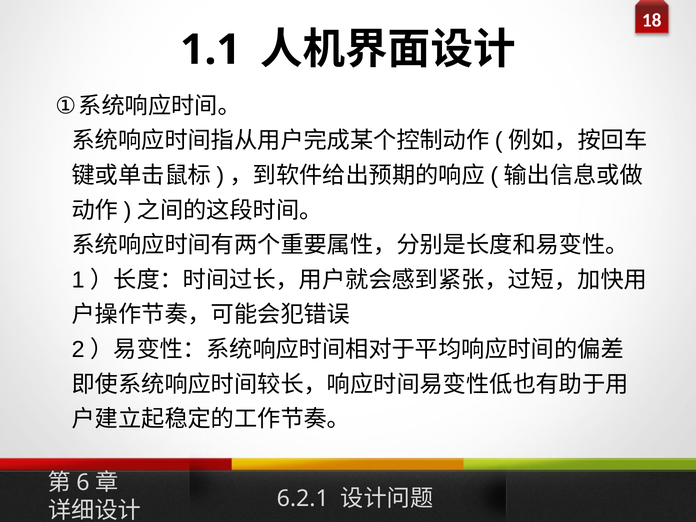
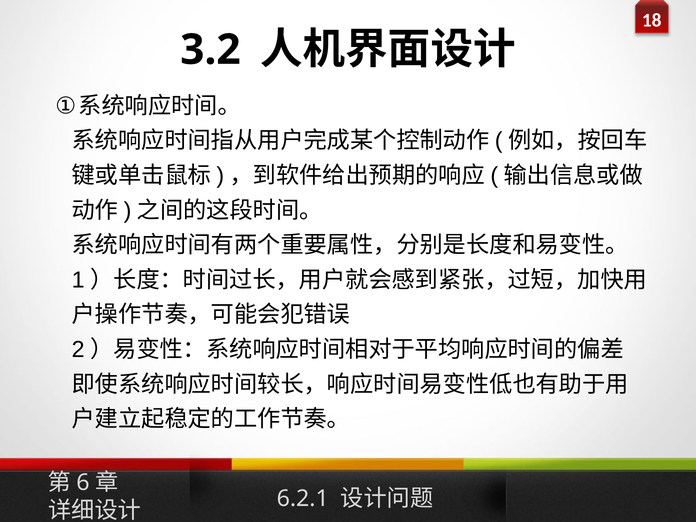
1.1: 1.1 -> 3.2 (210, 50)
